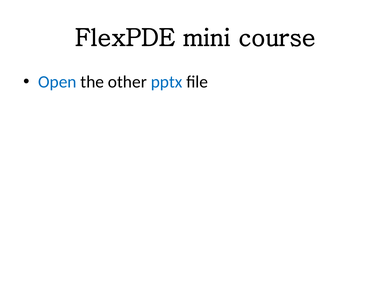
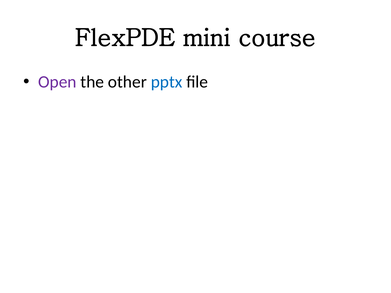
Open colour: blue -> purple (57, 82)
